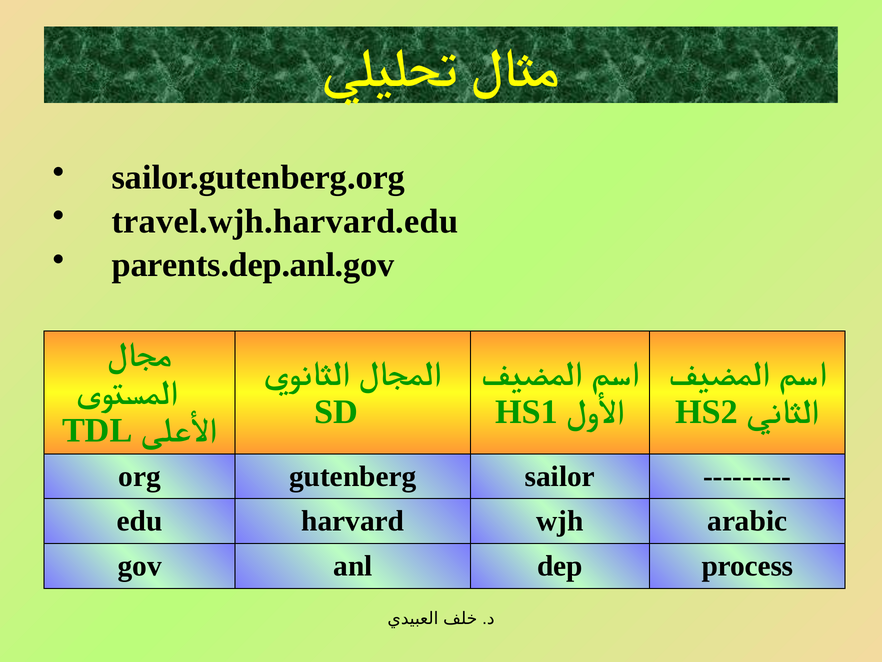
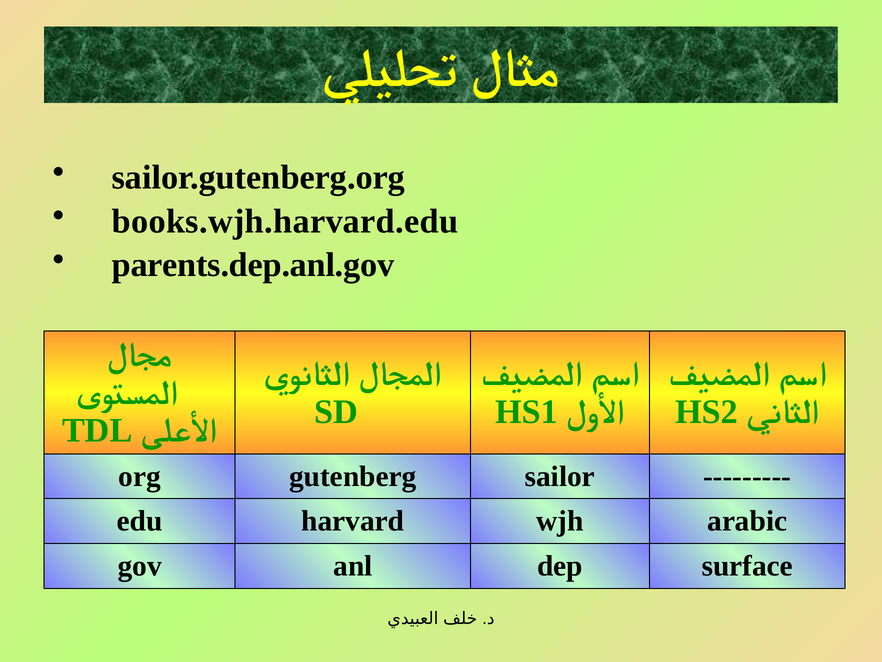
travel.wjh.harvard.edu: travel.wjh.harvard.edu -> books.wjh.harvard.edu (285, 221)
process: process -> surface (747, 566)
